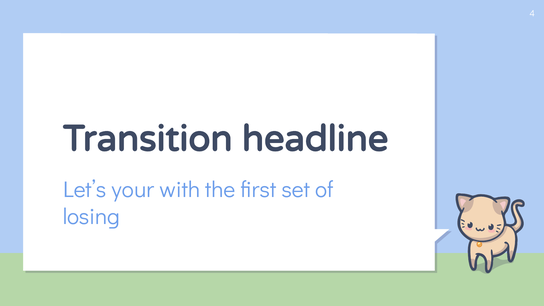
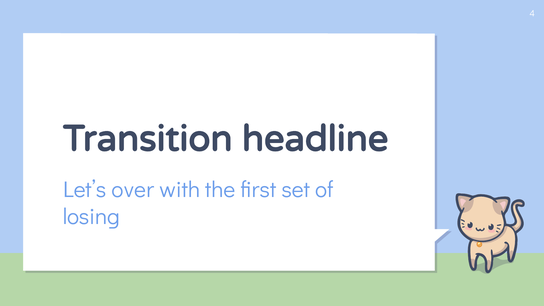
your: your -> over (133, 190)
